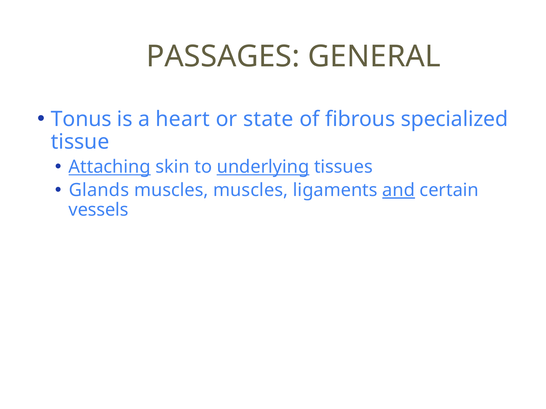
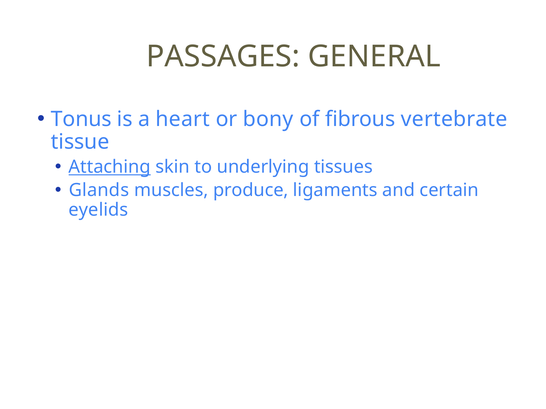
state: state -> bony (268, 119)
specialized: specialized -> vertebrate (454, 119)
underlying underline: present -> none (263, 167)
muscles muscles: muscles -> produce (251, 190)
and underline: present -> none (399, 190)
vessels: vessels -> eyelids (98, 210)
